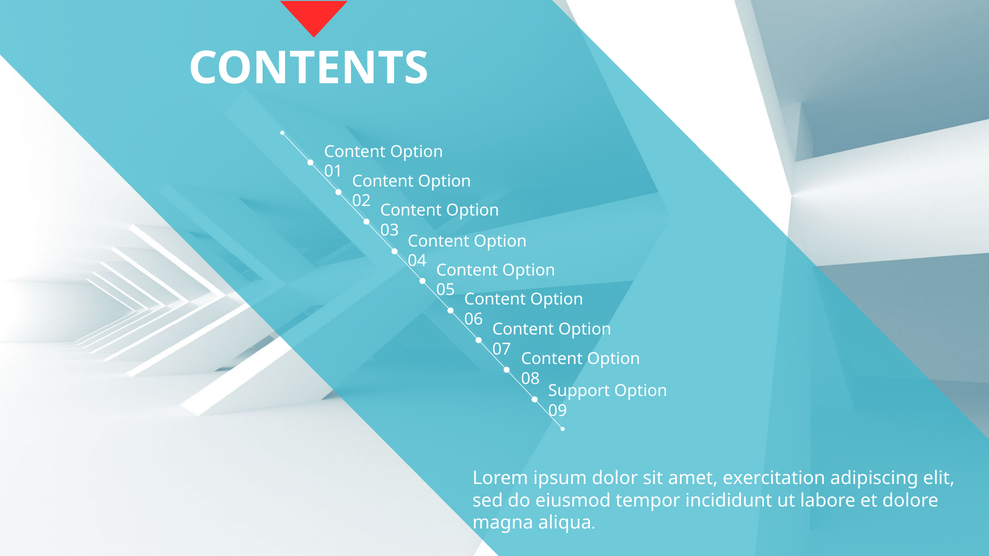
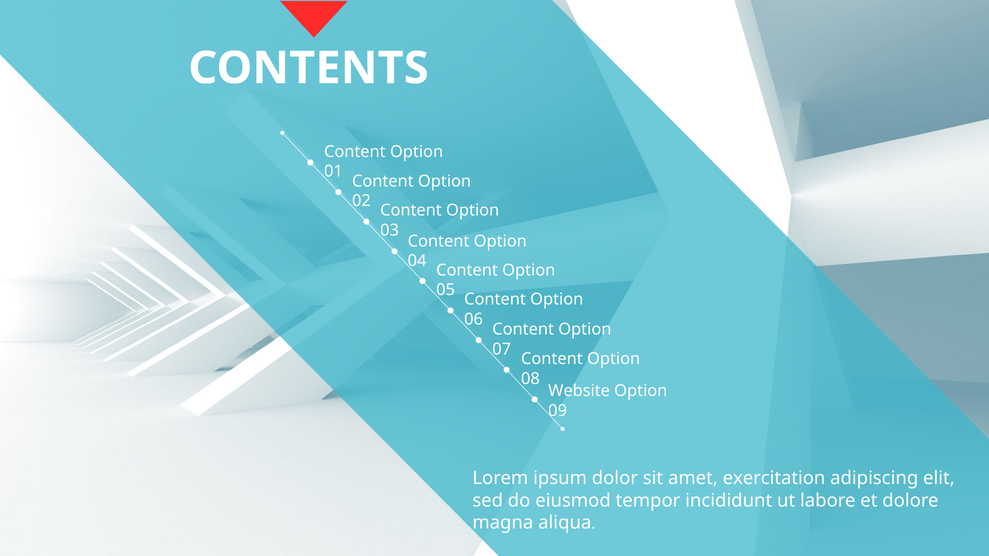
Support: Support -> Website (579, 391)
